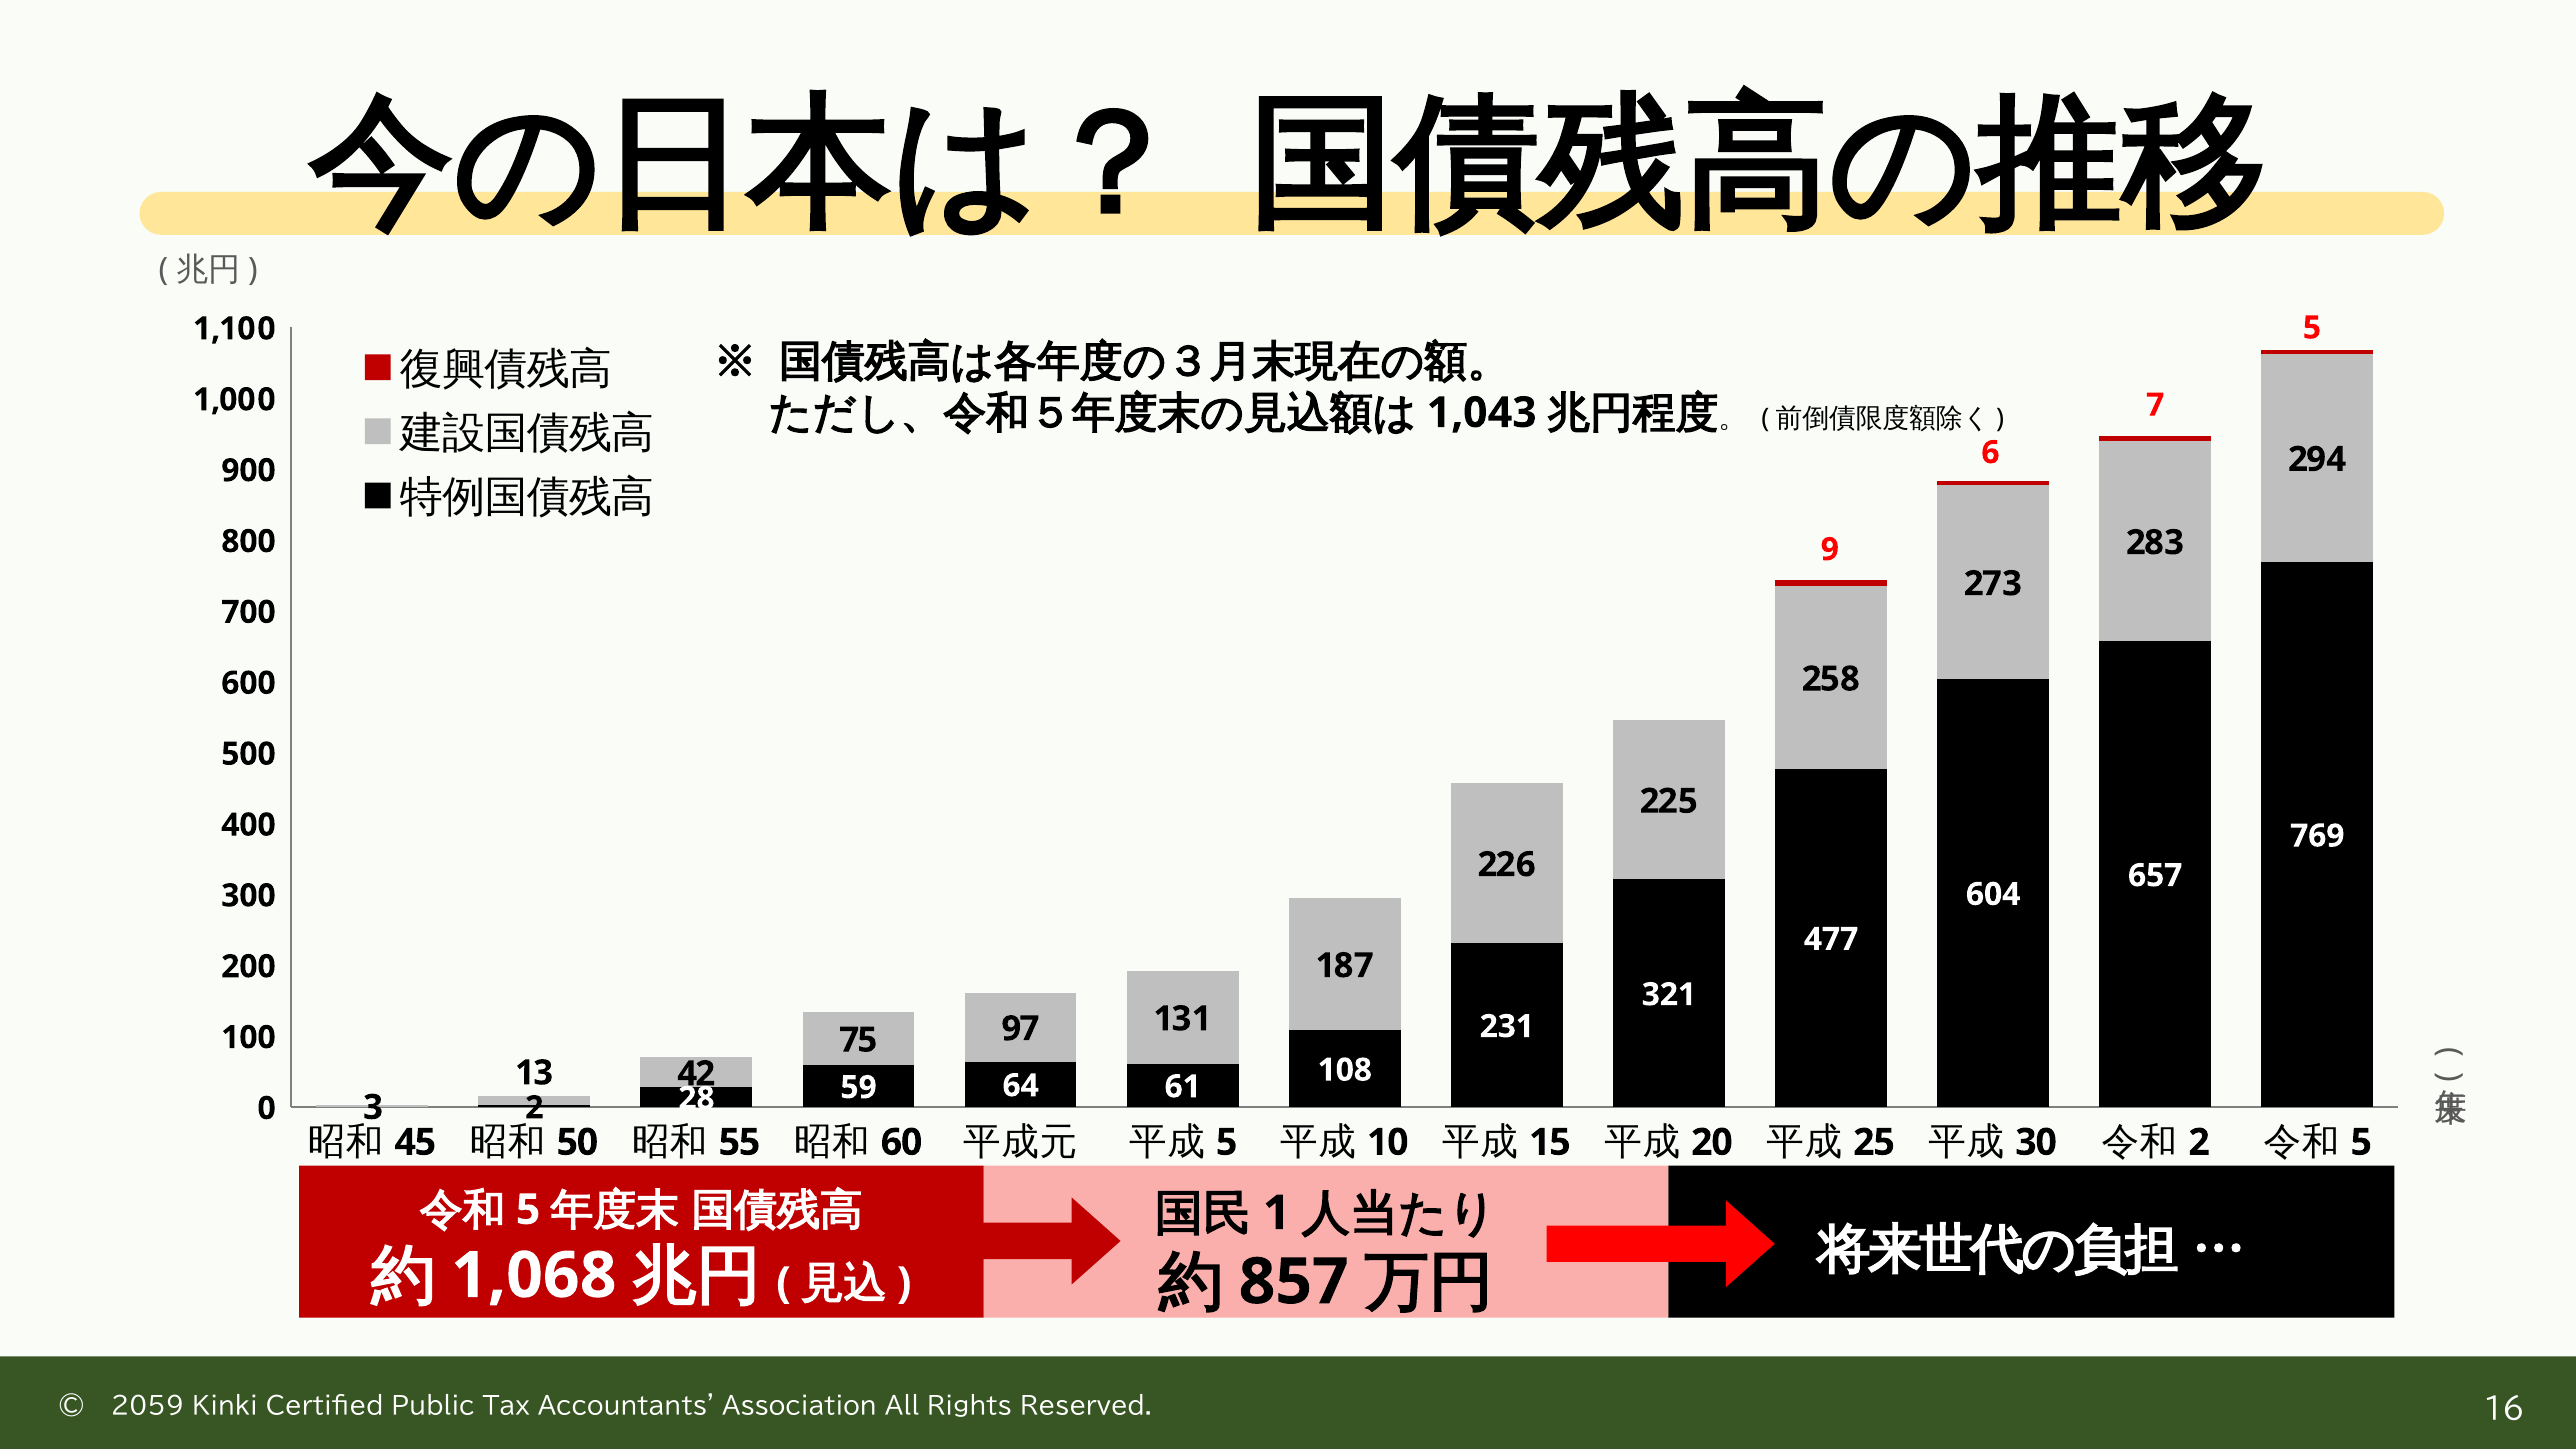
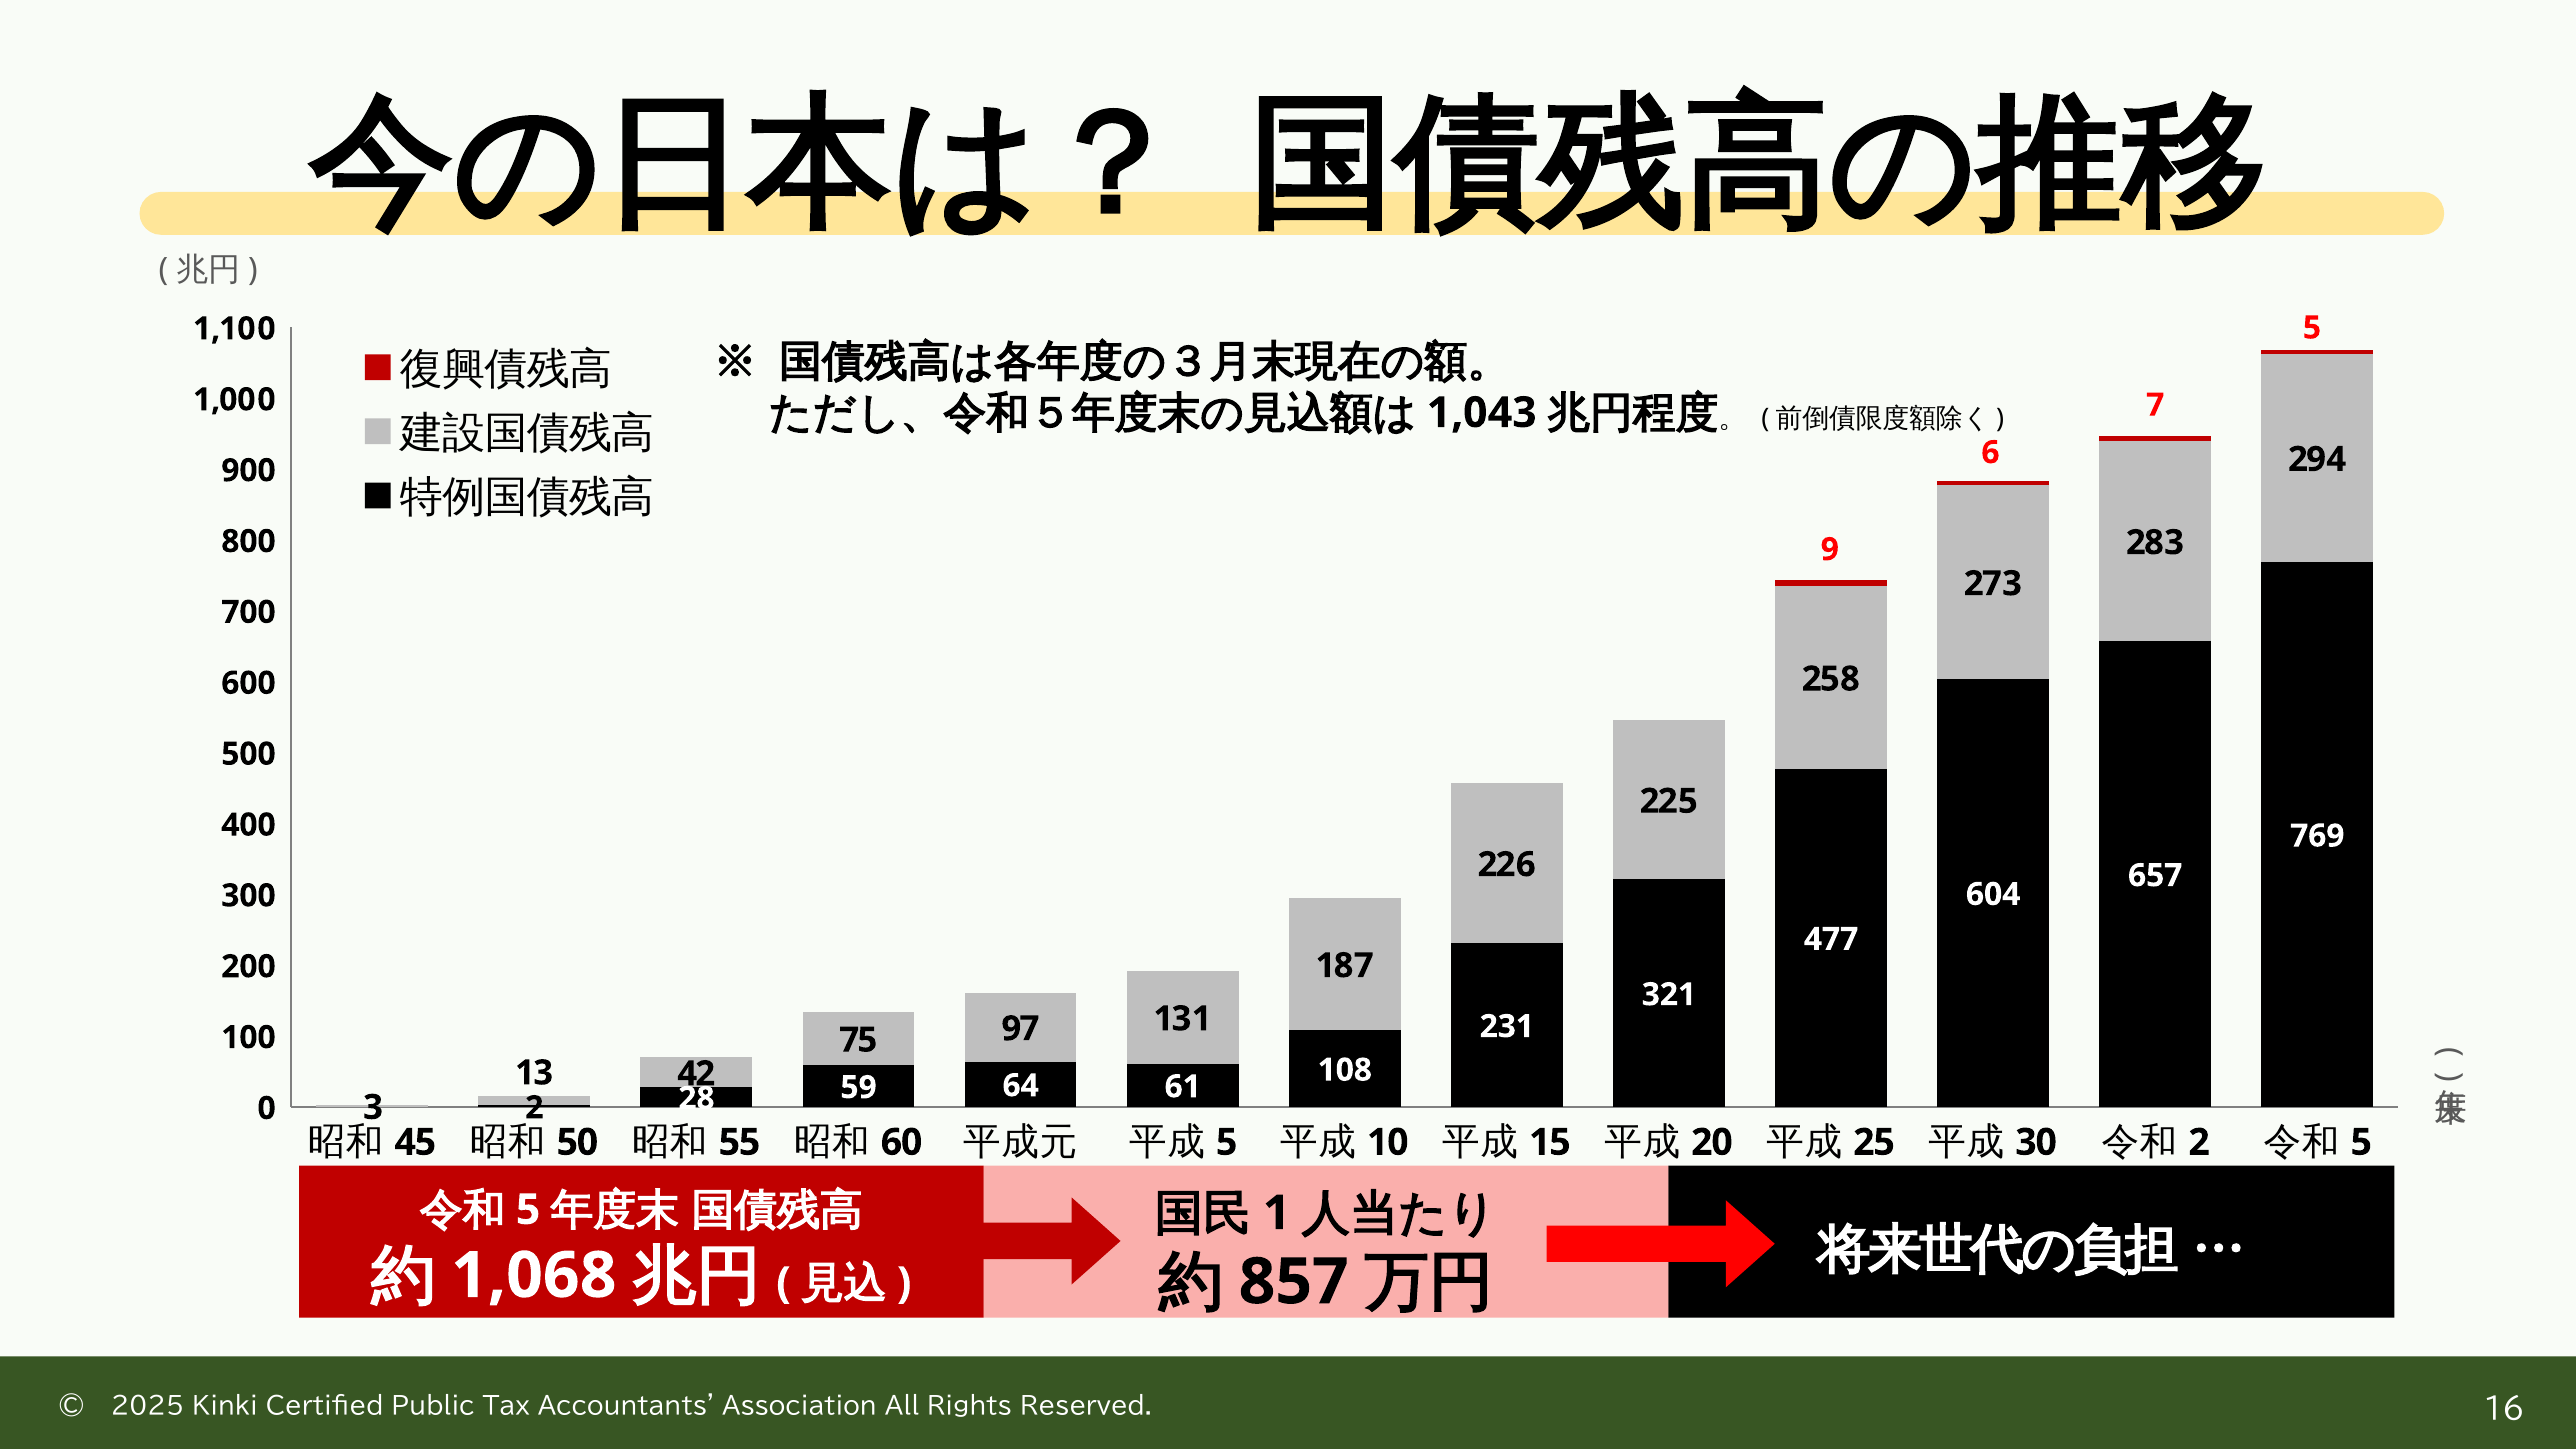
2059: 2059 -> 2025 (148, 1406)
